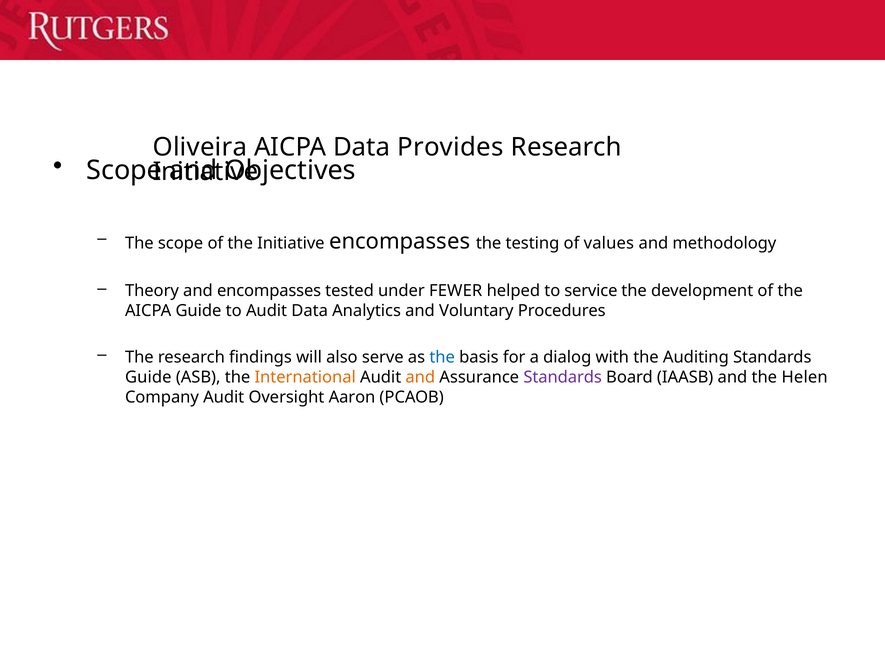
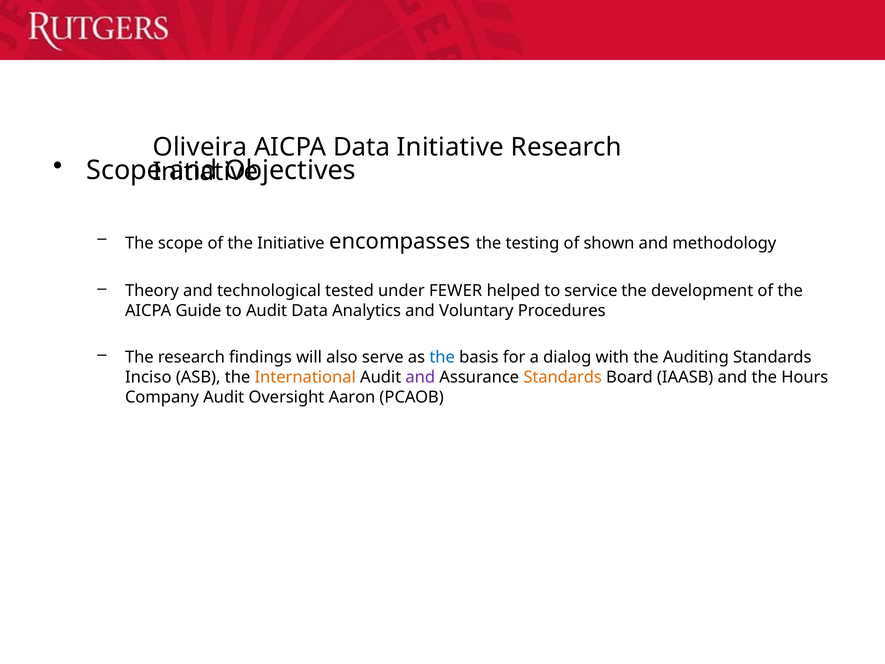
Data Provides: Provides -> Initiative (450, 147)
values: values -> shown (609, 243)
and encompasses: encompasses -> technological (269, 291)
Guide: Guide -> Inciso (148, 377)
and colour: orange -> purple (420, 377)
Standards colour: purple -> orange (563, 377)
Helen: Helen -> Hours (805, 377)
